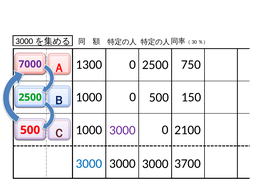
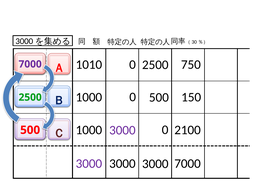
1300: 1300 -> 1010 (89, 65)
3000 colour: blue -> purple (89, 163)
3700: 3700 -> 7000 (188, 163)
